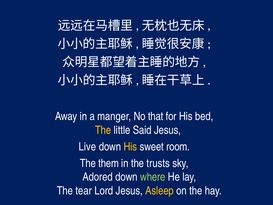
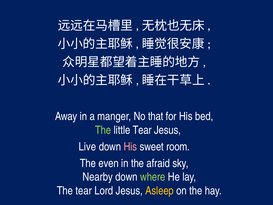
The colour: yellow -> light green (103, 130)
little Said: Said -> Tear (142, 130)
His colour: yellow -> pink (130, 147)
them: them -> even (109, 163)
trusts: trusts -> afraid (158, 163)
Adored: Adored -> Nearby (98, 177)
